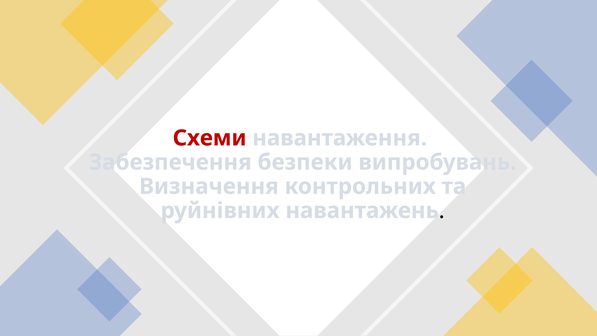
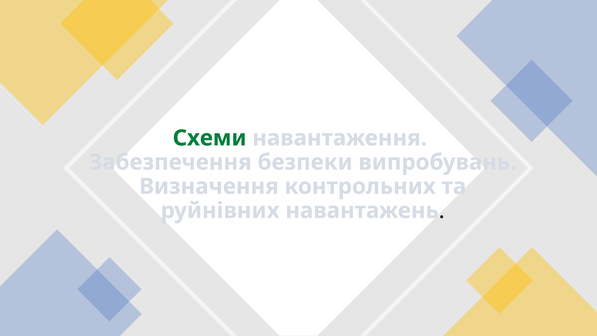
Схеми colour: red -> green (210, 138)
